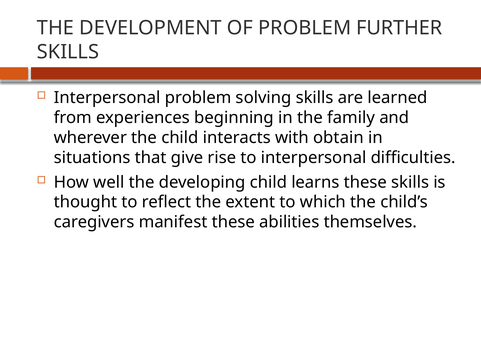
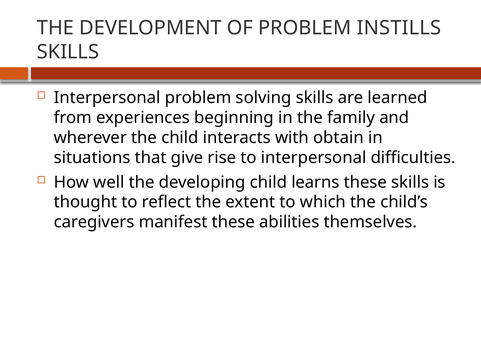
FURTHER: FURTHER -> INSTILLS (399, 28)
